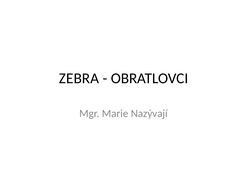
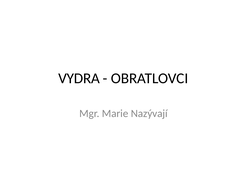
ZEBRA: ZEBRA -> VYDRA (79, 78)
